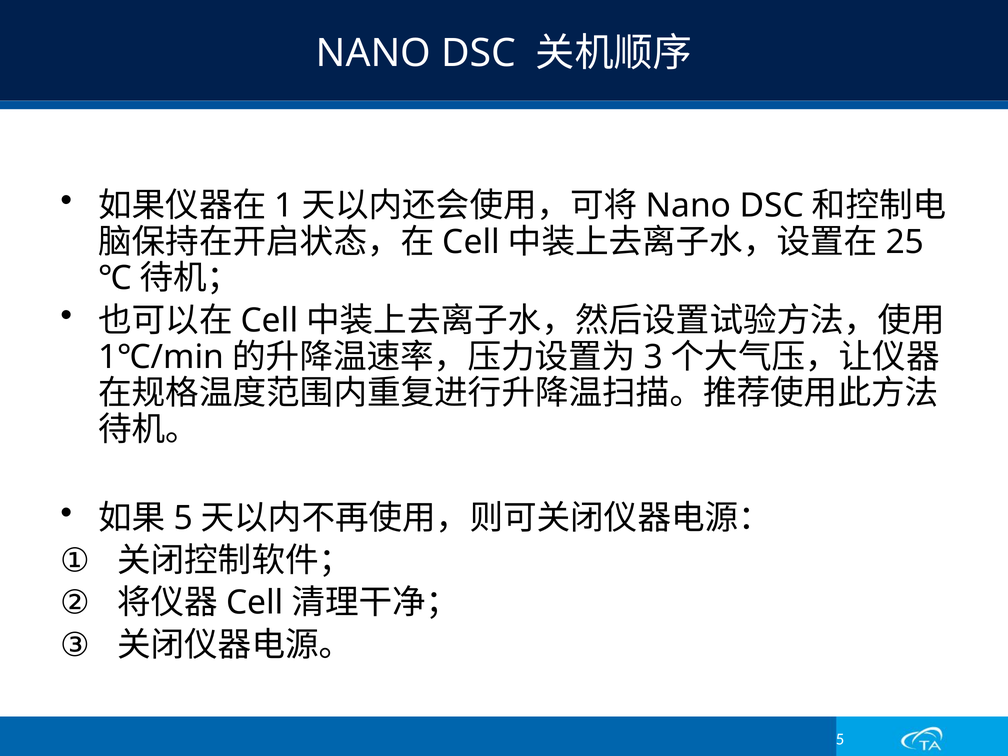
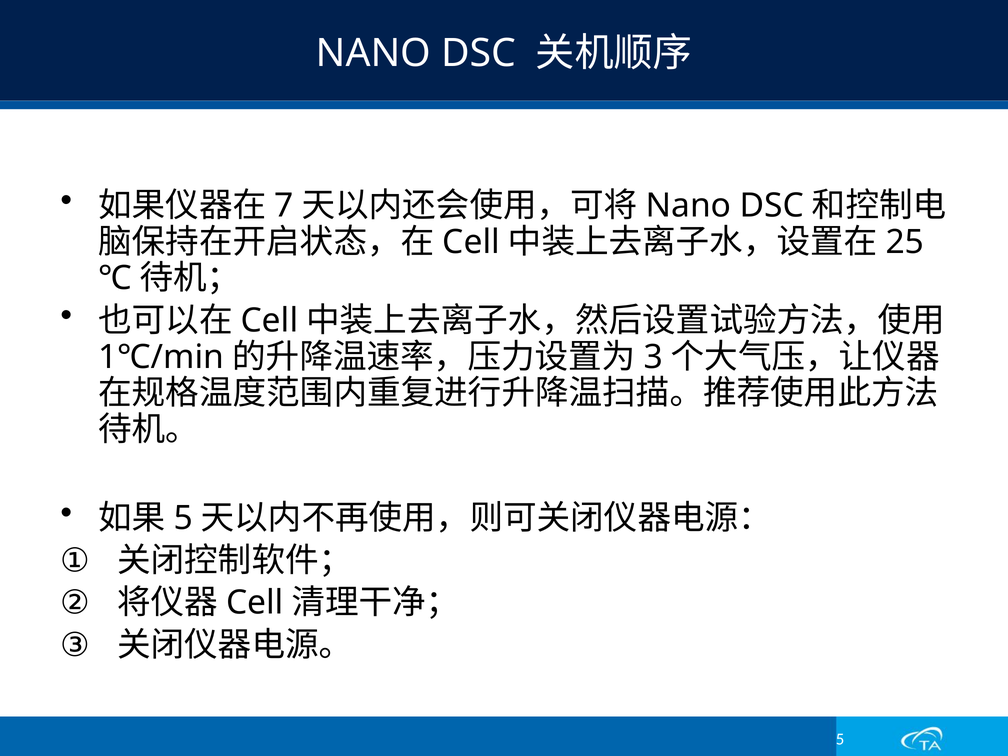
1: 1 -> 7 (284, 206)
